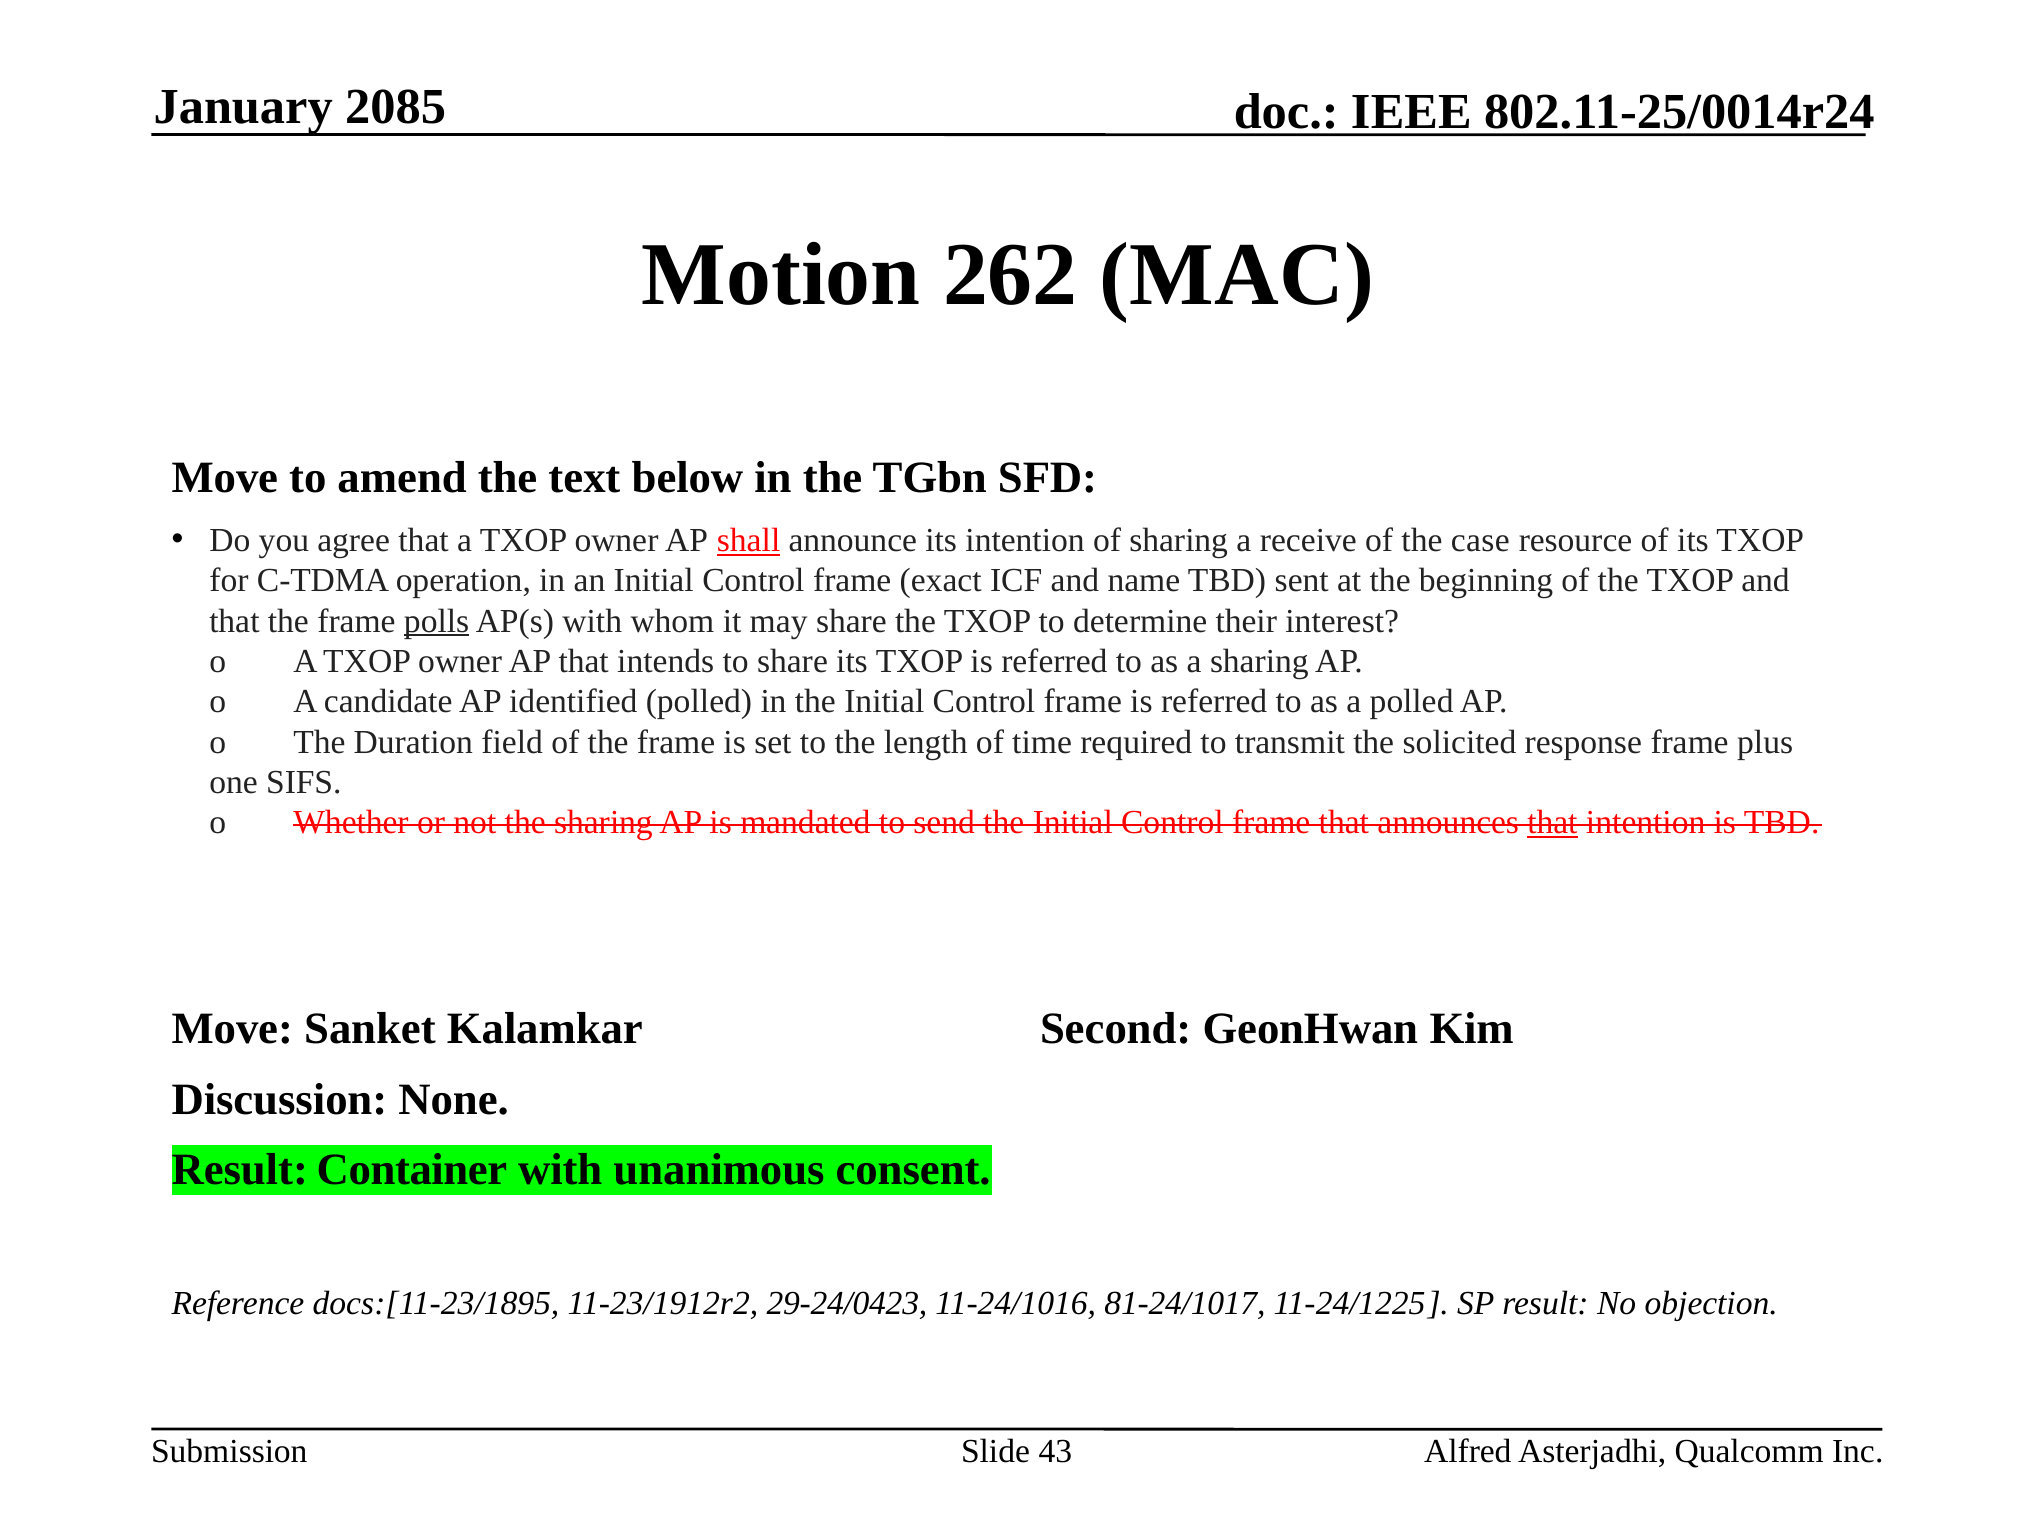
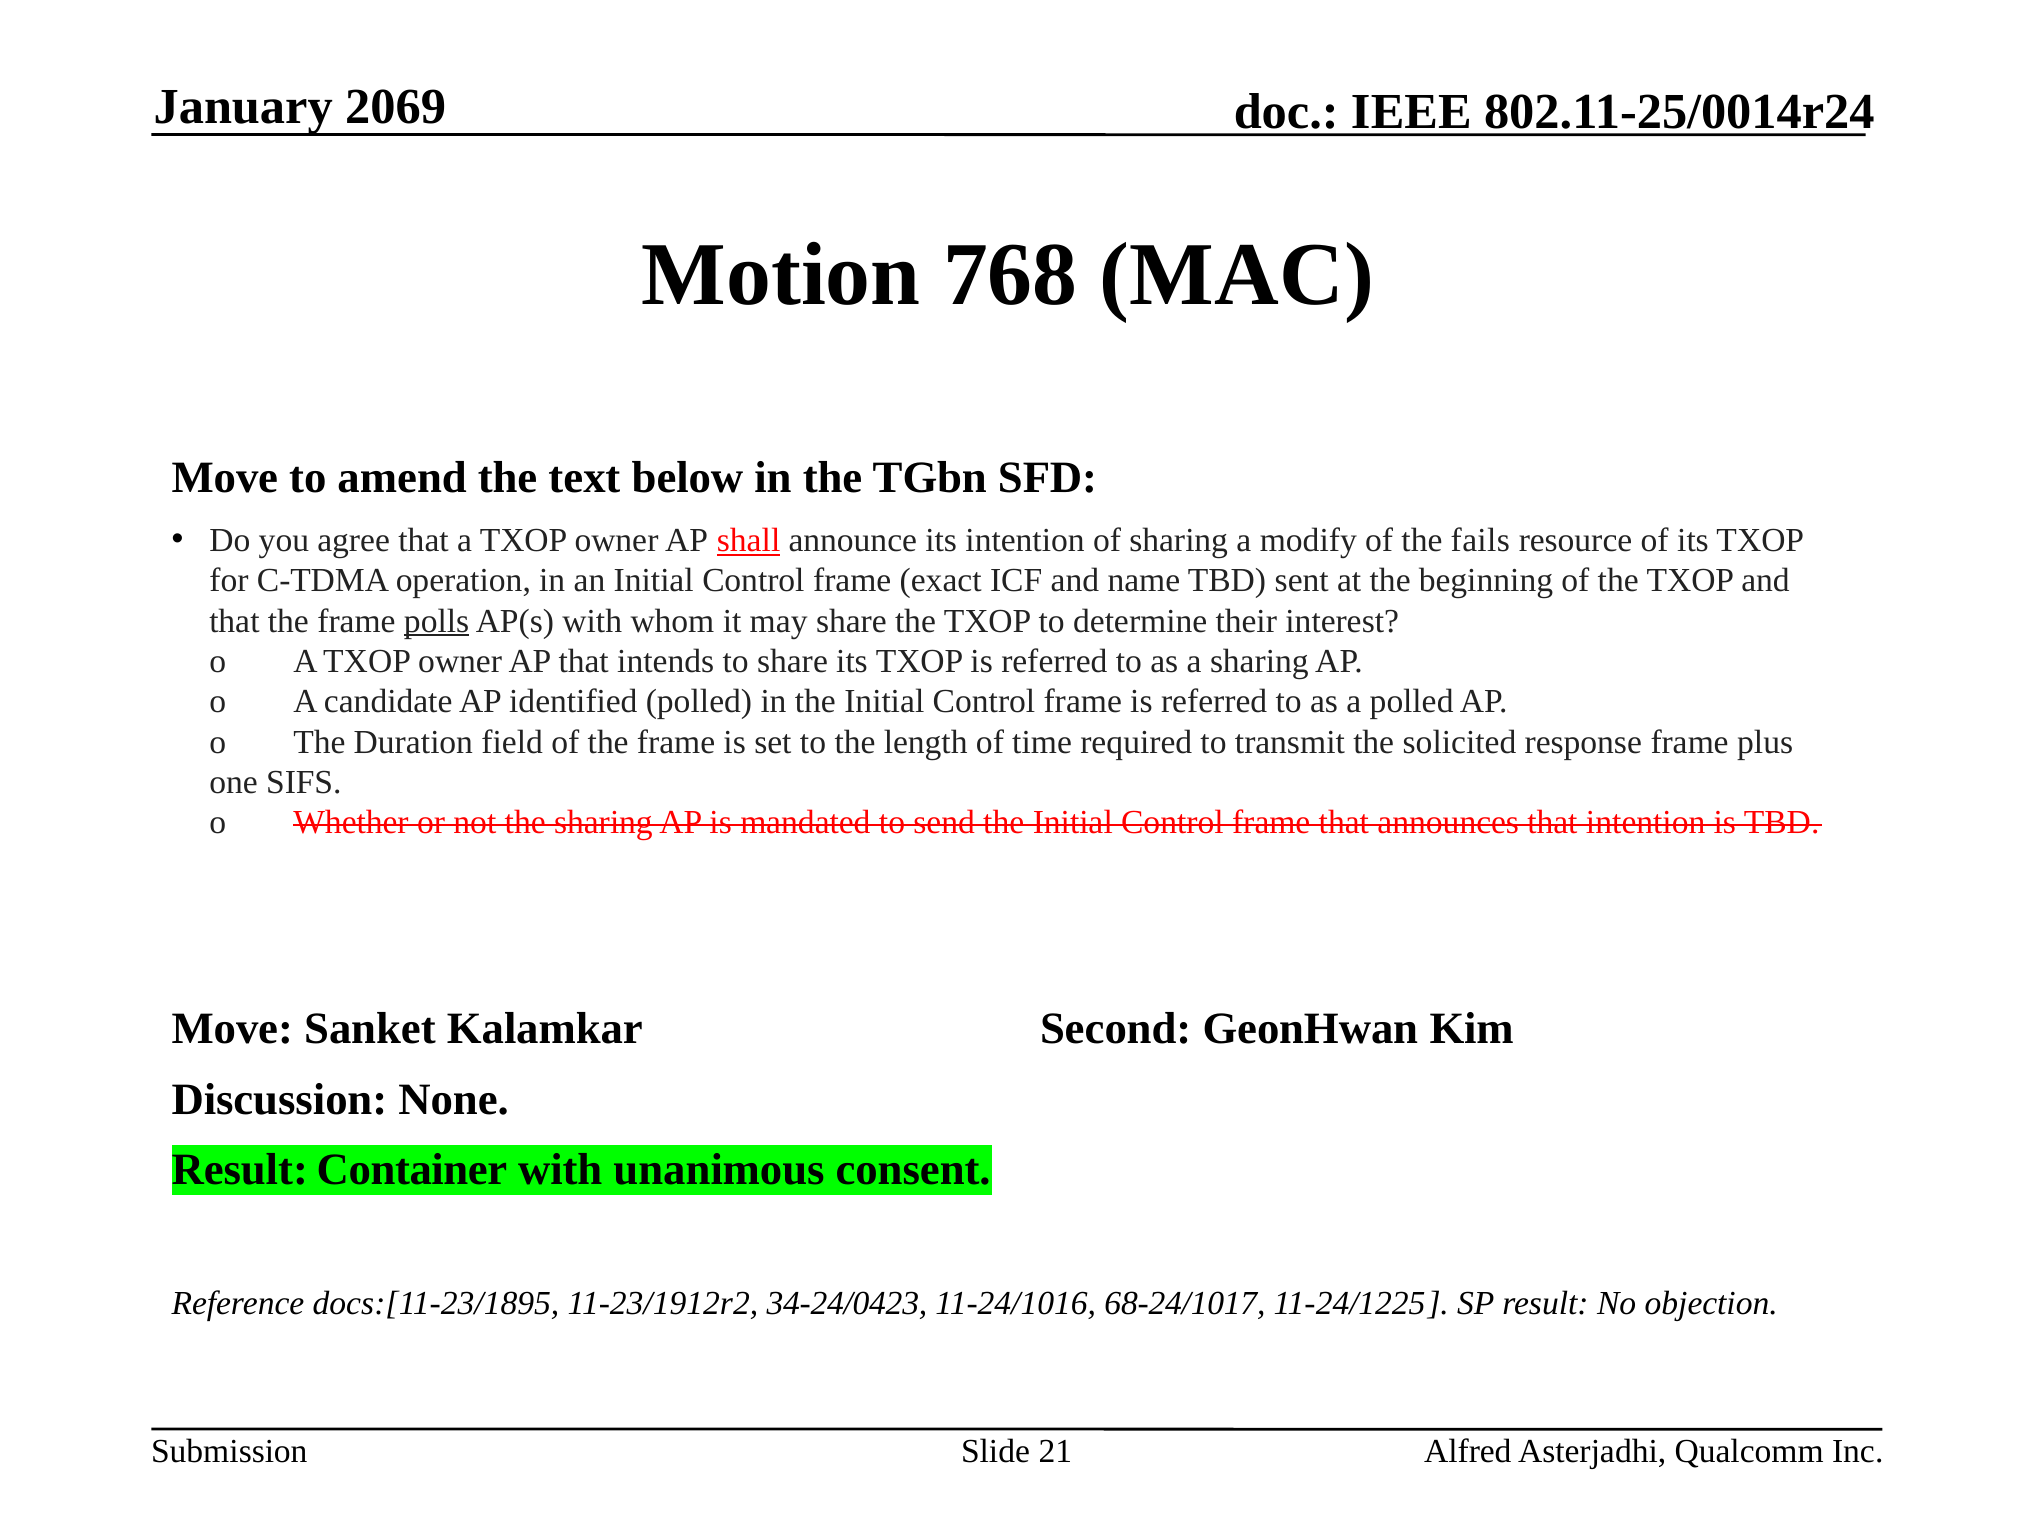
2085: 2085 -> 2069 (396, 107)
262: 262 -> 768 (1010, 275)
receive: receive -> modify (1308, 540)
case: case -> fails (1480, 540)
that underline: present -> none (1552, 823)
29-24/0423: 29-24/0423 -> 34-24/0423 (847, 1303)
81-24/1017: 81-24/1017 -> 68-24/1017 (1185, 1303)
43: 43 -> 21 (1055, 1451)
